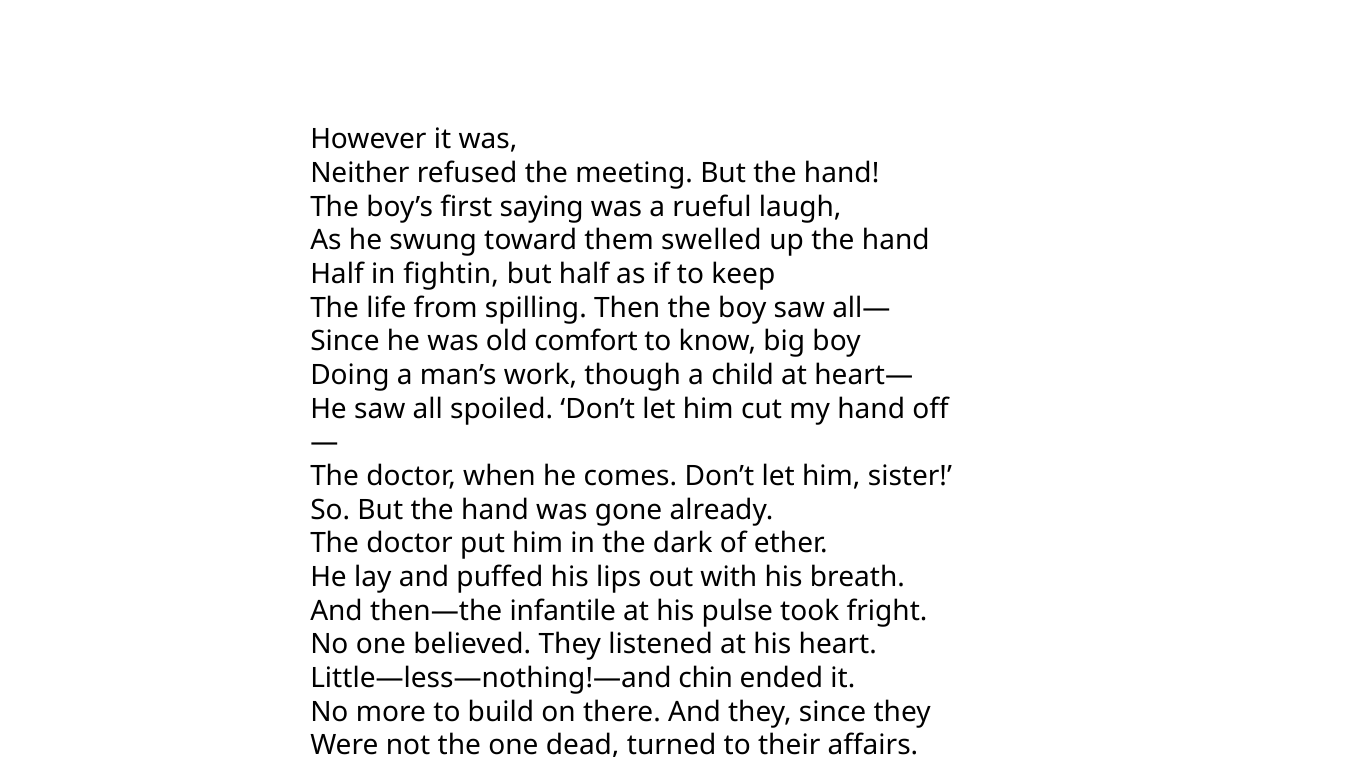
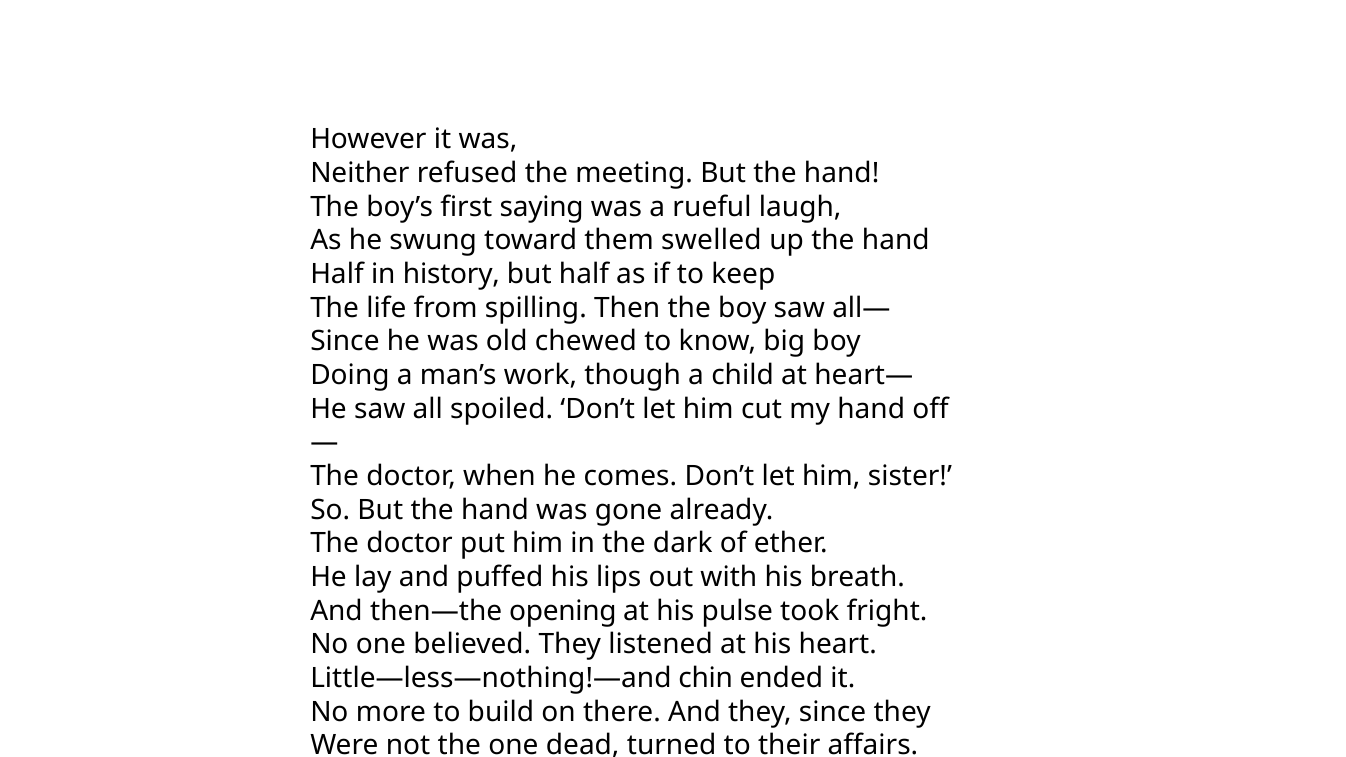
fightin: fightin -> history (451, 274)
comfort: comfort -> chewed (586, 342)
infantile: infantile -> opening (563, 611)
